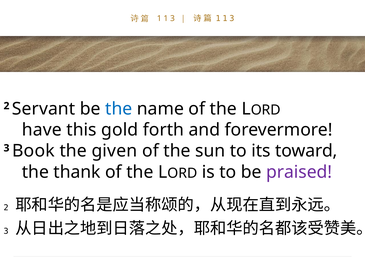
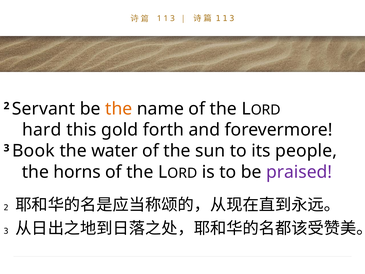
the colour: blue -> orange (119, 109)
have: have -> hard (42, 130)
given: given -> water (115, 151)
toward: toward -> people (306, 151)
thank: thank -> horns (77, 172)
